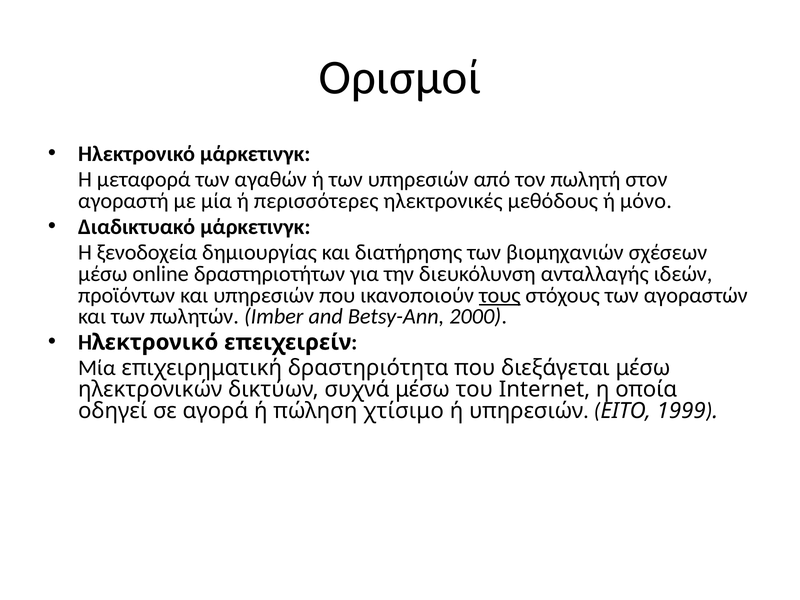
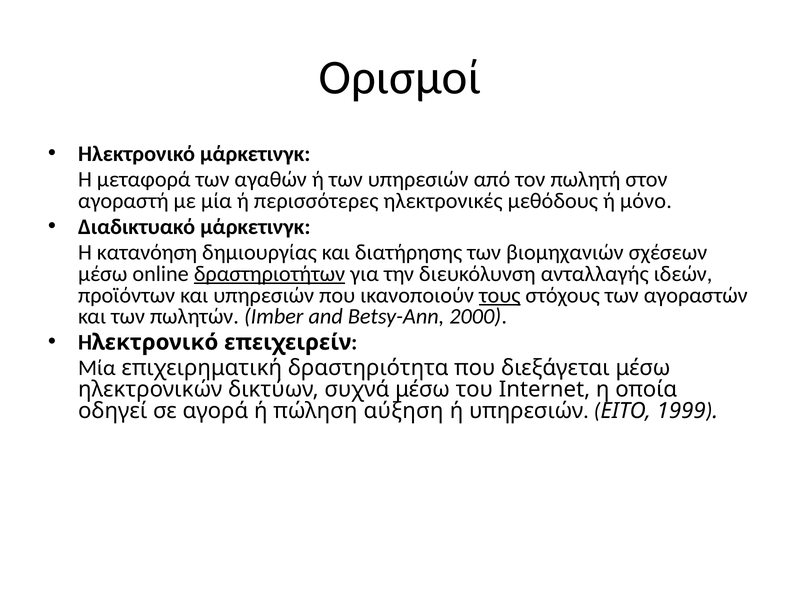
ξενοδοχεία: ξενοδοχεία -> κατανόηση (147, 252)
δραστηριοτήτων underline: none -> present (270, 274)
χτίσιμο: χτίσιμο -> αύξηση (404, 411)
